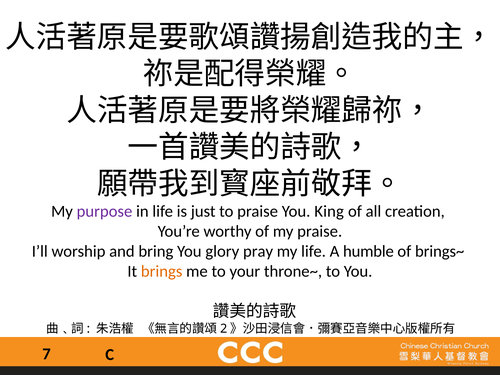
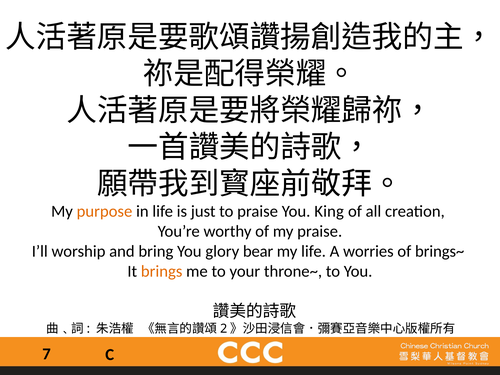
purpose colour: purple -> orange (104, 211)
pray: pray -> bear (258, 251)
humble: humble -> worries (368, 251)
